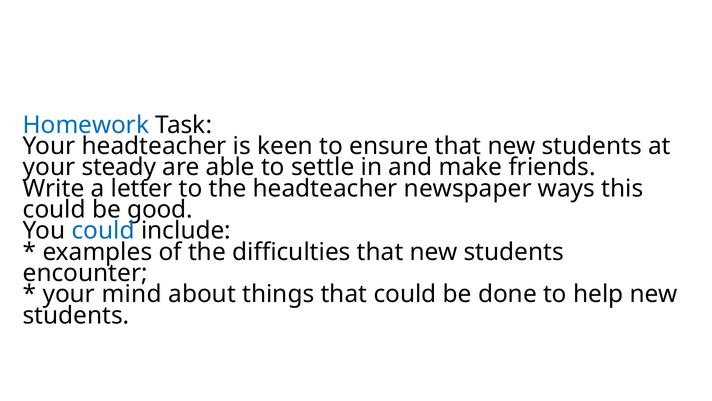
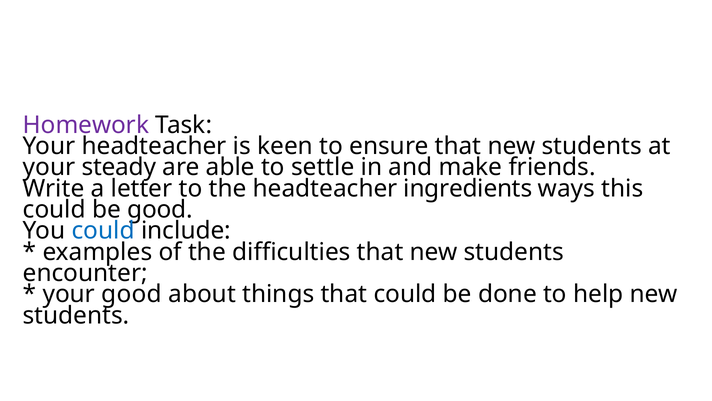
Homework colour: blue -> purple (86, 125)
newspaper: newspaper -> ingredients (468, 188)
your mind: mind -> good (132, 294)
